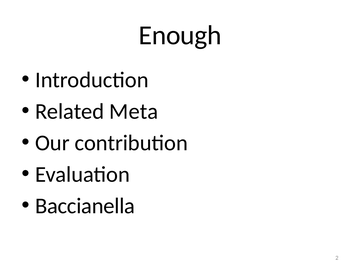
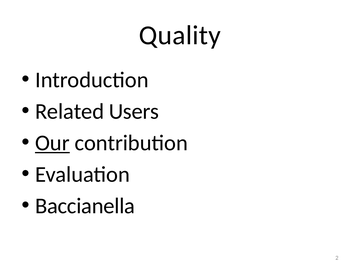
Enough: Enough -> Quality (180, 35)
Meta: Meta -> Users (134, 111)
Our underline: none -> present (52, 143)
